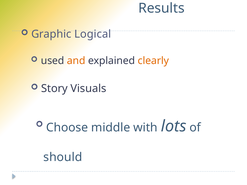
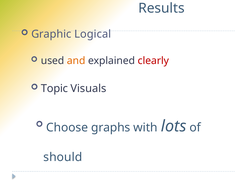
clearly colour: orange -> red (153, 61)
Story: Story -> Topic (54, 89)
middle: middle -> graphs (111, 128)
